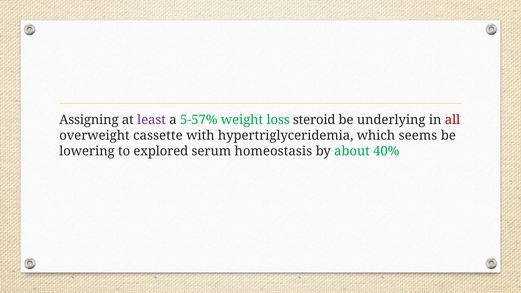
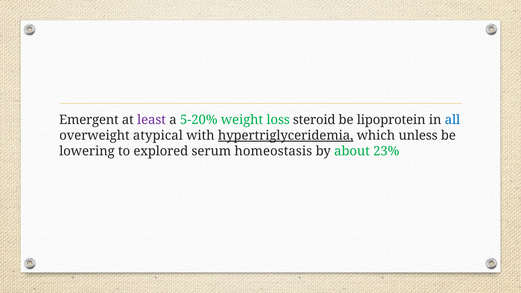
Assigning: Assigning -> Emergent (89, 120)
5-57%: 5-57% -> 5-20% (199, 120)
underlying: underlying -> lipoprotein (391, 120)
all colour: red -> blue (452, 120)
cassette: cassette -> atypical (158, 136)
hypertriglyceridemia underline: none -> present (286, 136)
seems: seems -> unless (418, 136)
40%: 40% -> 23% (386, 151)
